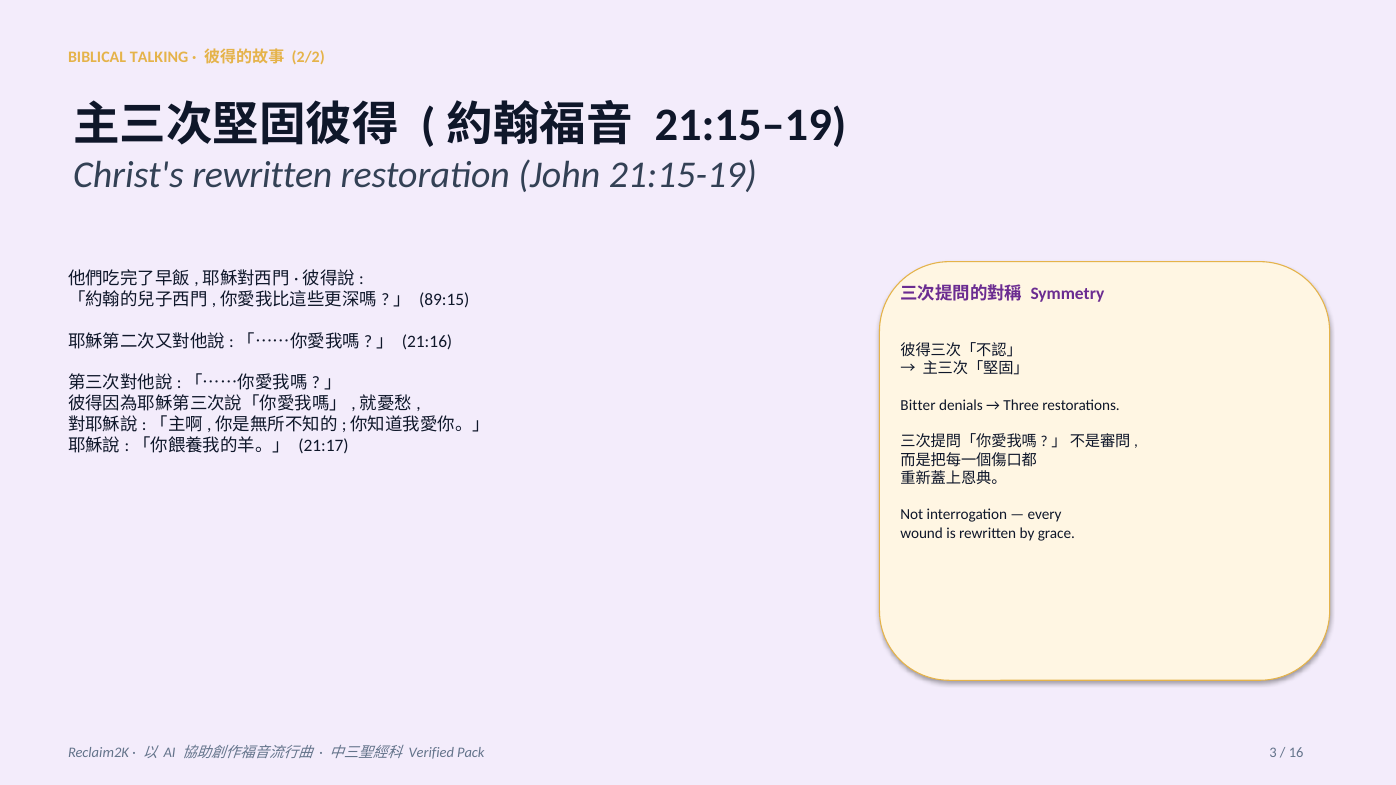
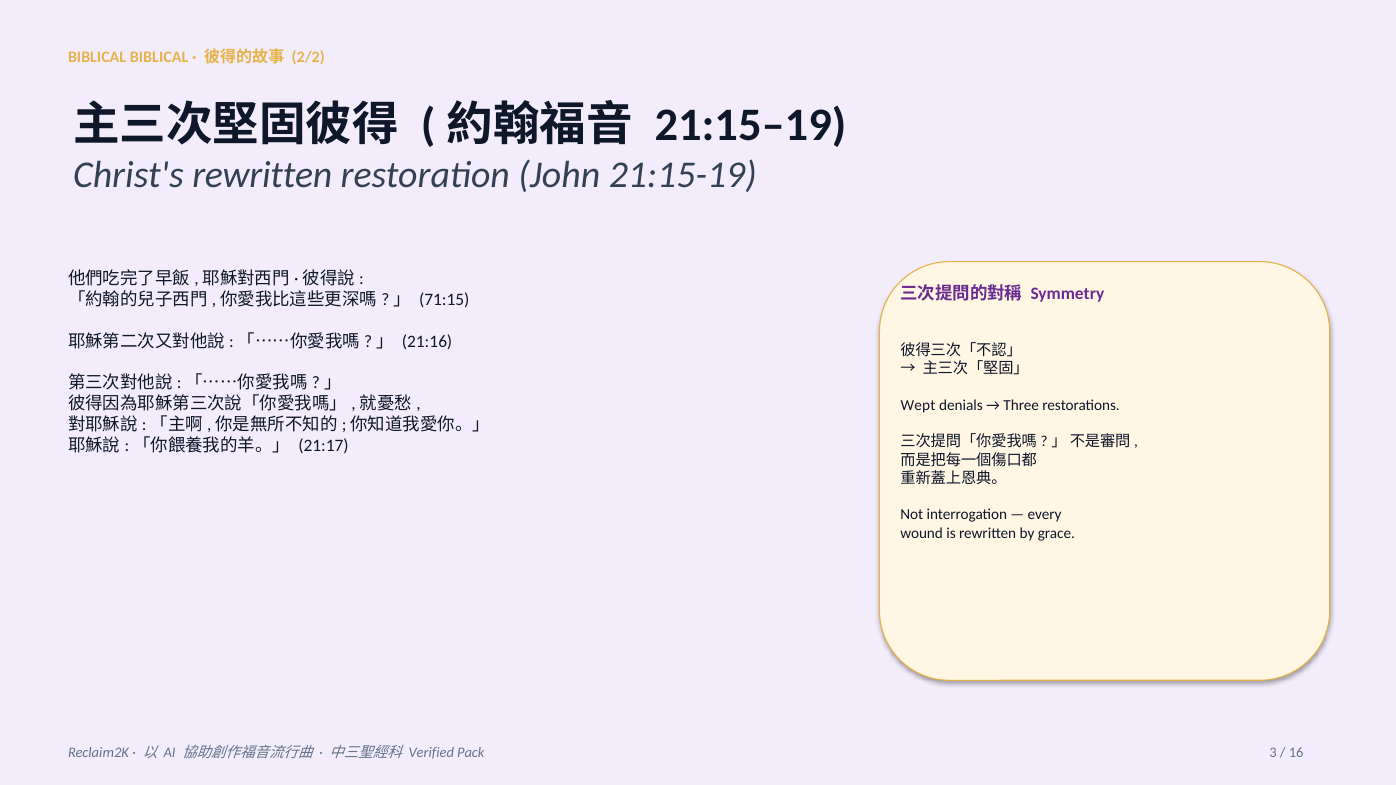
BIBLICAL TALKING: TALKING -> BIBLICAL (159, 58)
89:15: 89:15 -> 71:15 (444, 299)
Bitter: Bitter -> Wept (918, 405)
